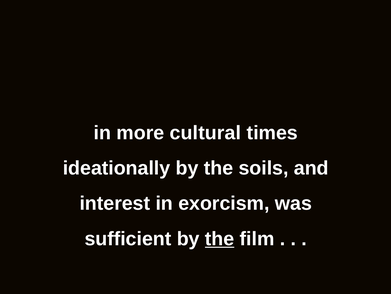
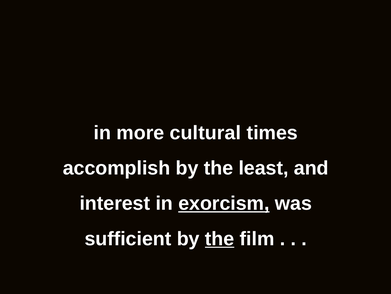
ideationally: ideationally -> accomplish (117, 168)
soils: soils -> least (264, 168)
exorcism underline: none -> present (224, 203)
